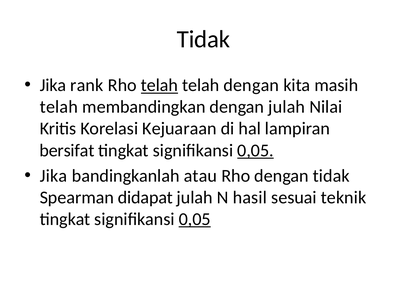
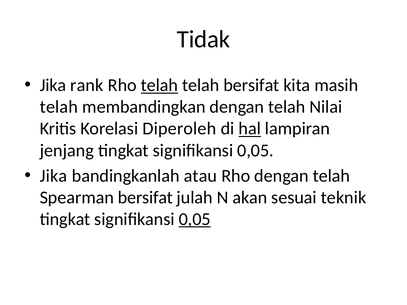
telah dengan: dengan -> bersifat (251, 85)
membandingkan dengan julah: julah -> telah (287, 107)
Kejuaraan: Kejuaraan -> Diperoleh (179, 129)
hal underline: none -> present (250, 129)
bersifat: bersifat -> jenjang (67, 151)
0,05 underline: present -> none (256, 151)
Rho dengan tidak: tidak -> telah (331, 176)
Spearman didapat: didapat -> bersifat (145, 198)
hasil: hasil -> akan (250, 198)
